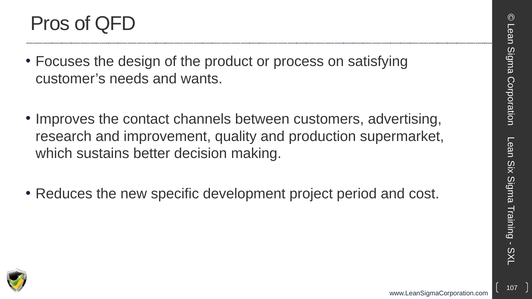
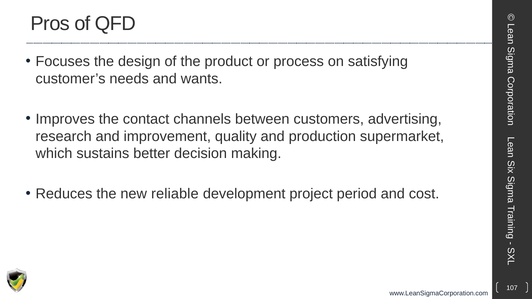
specific: specific -> reliable (175, 194)
